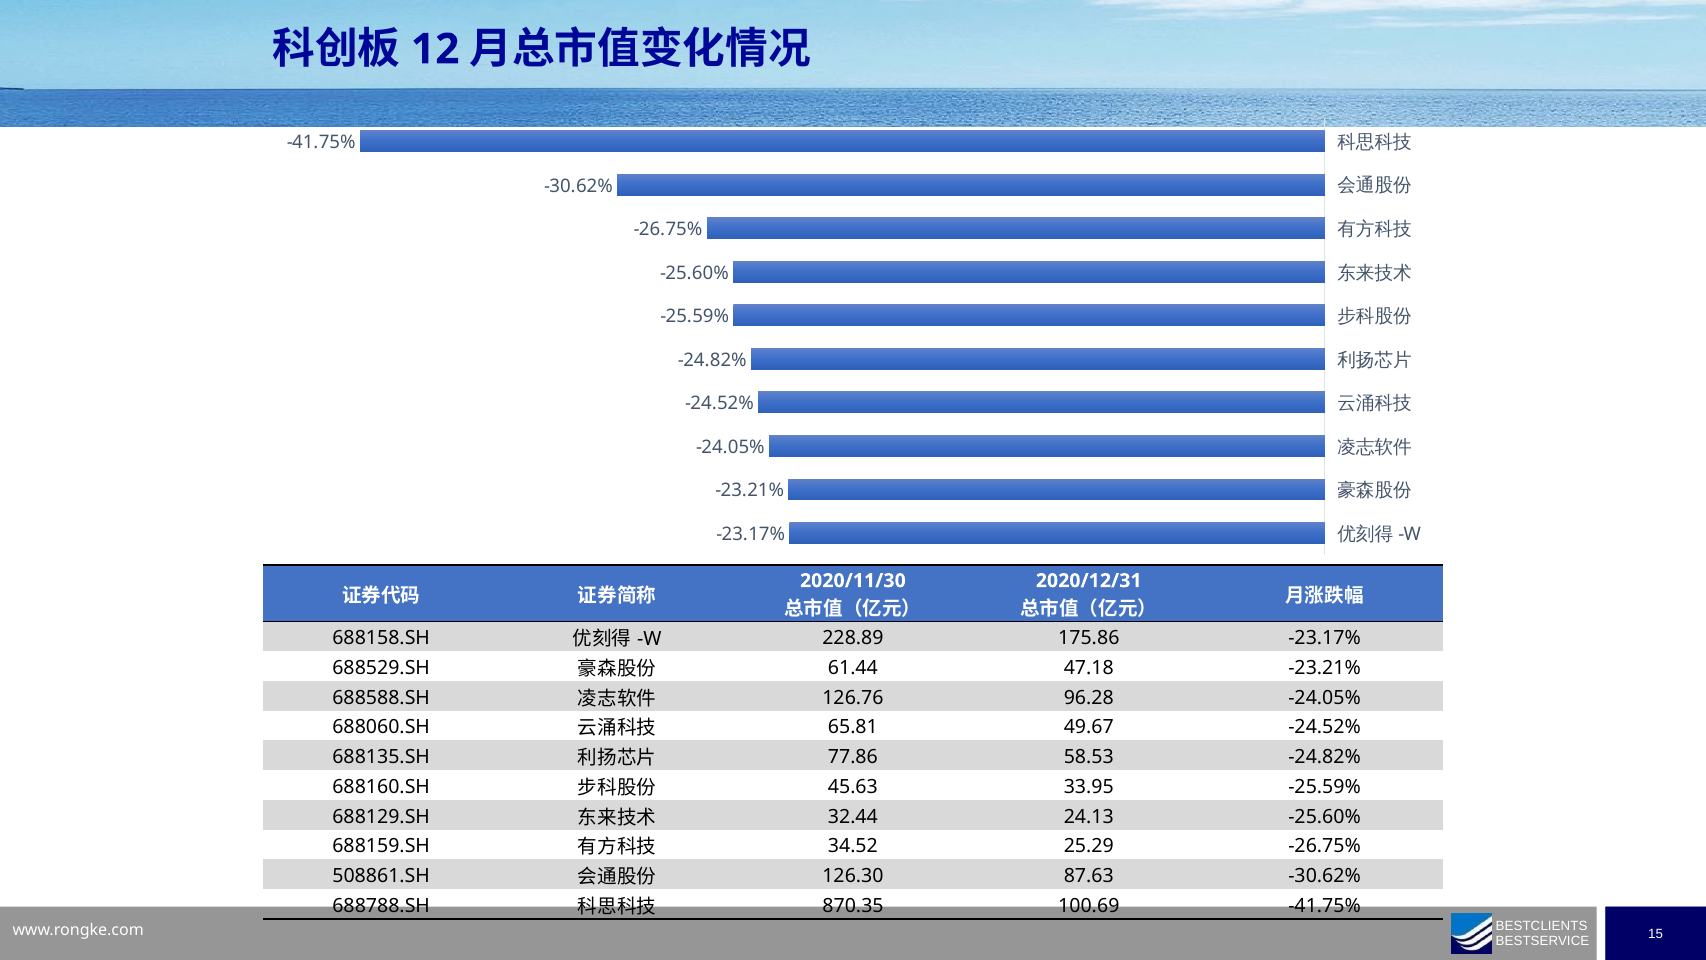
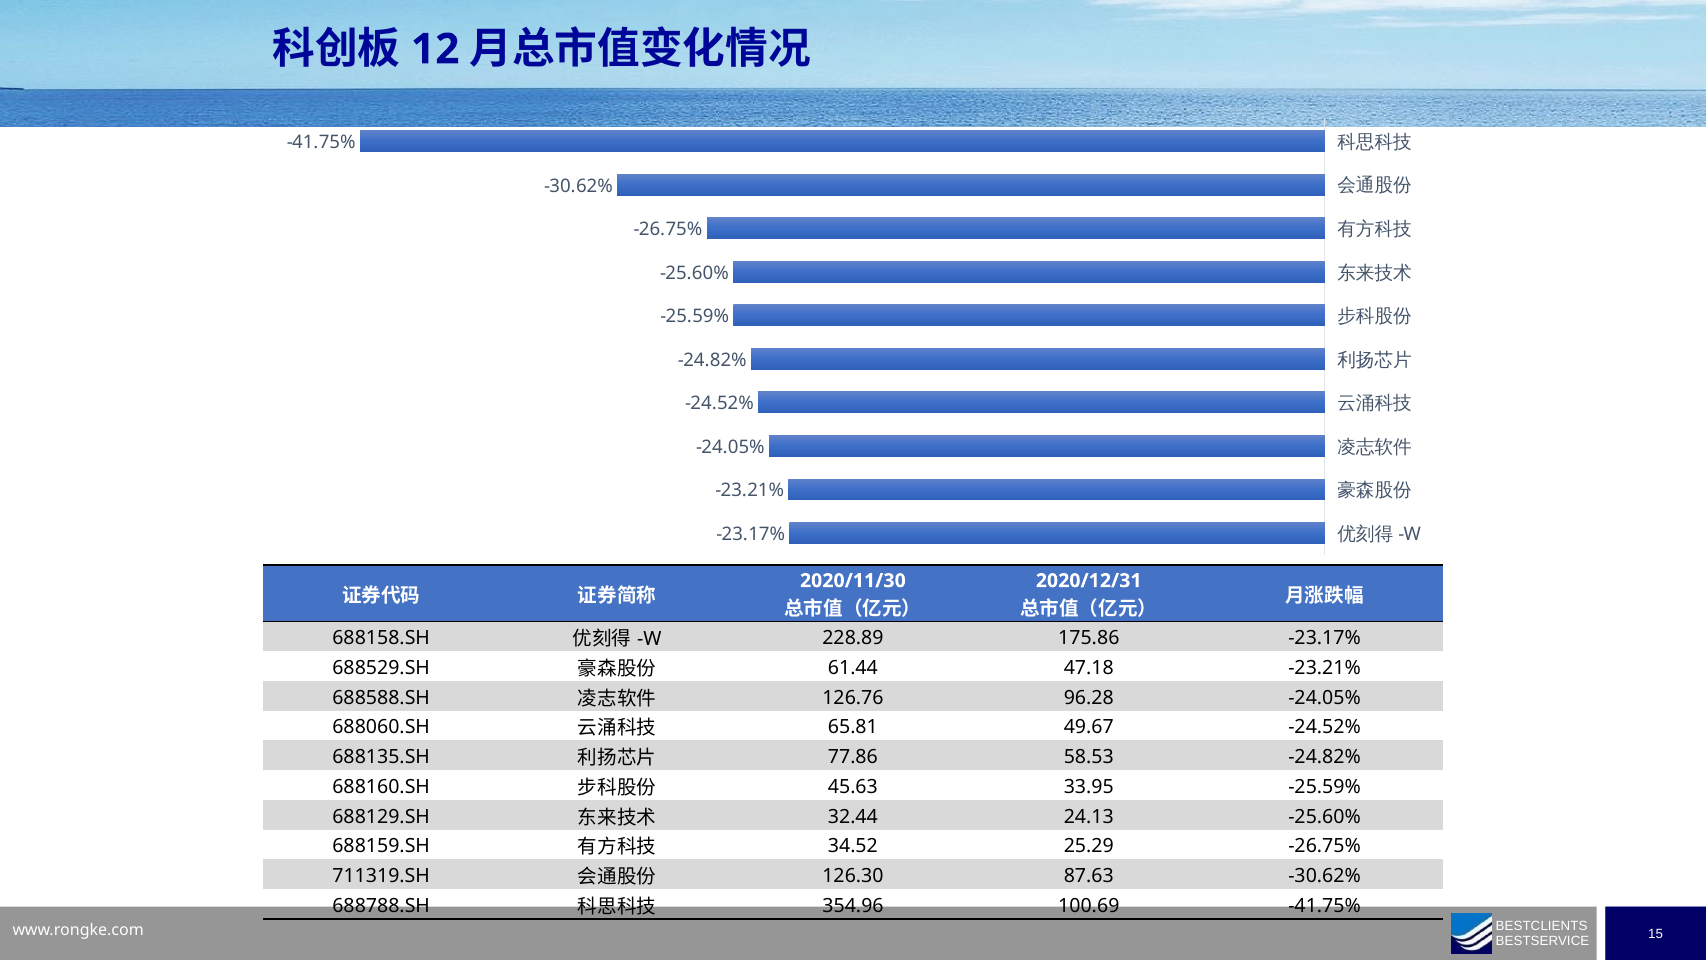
508861.SH: 508861.SH -> 711319.SH (381, 876)
870.35: 870.35 -> 354.96 (853, 905)
